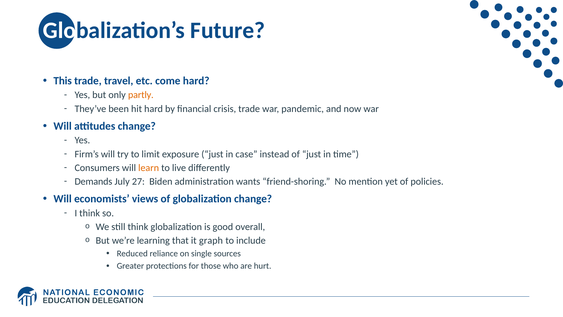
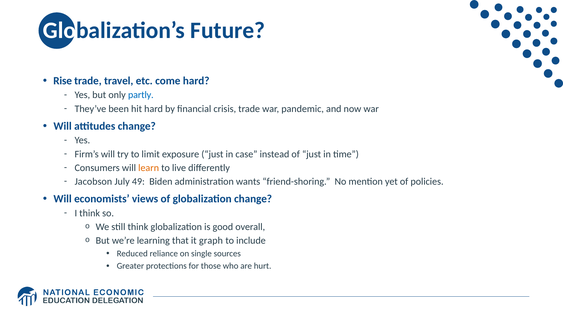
This: This -> Rise (63, 81)
partly colour: orange -> blue (141, 95)
Demands: Demands -> Jacobson (93, 181)
27: 27 -> 49 (138, 181)
